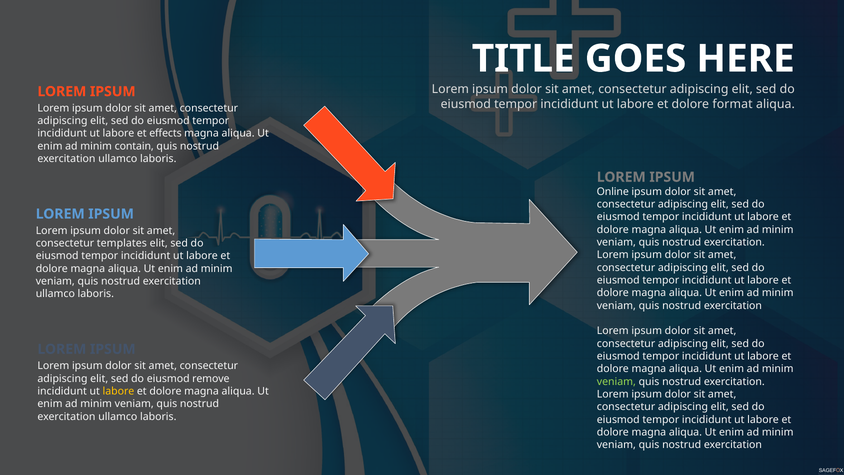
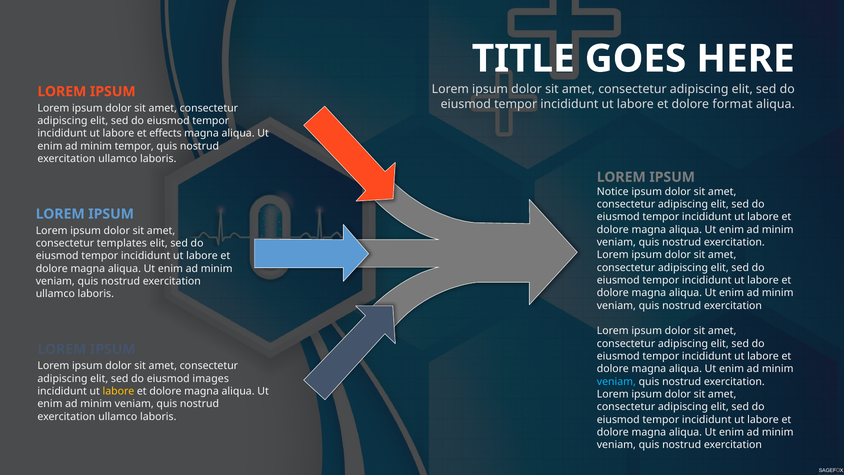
minim contain: contain -> tempor (134, 146)
Online: Online -> Notice (613, 192)
remove: remove -> images (211, 378)
veniam colour: light green -> light blue (616, 381)
